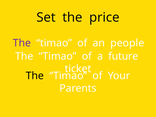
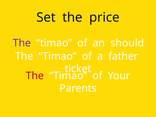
people: people -> should (127, 43)
future: future -> father (123, 56)
The colour: black -> red (35, 76)
